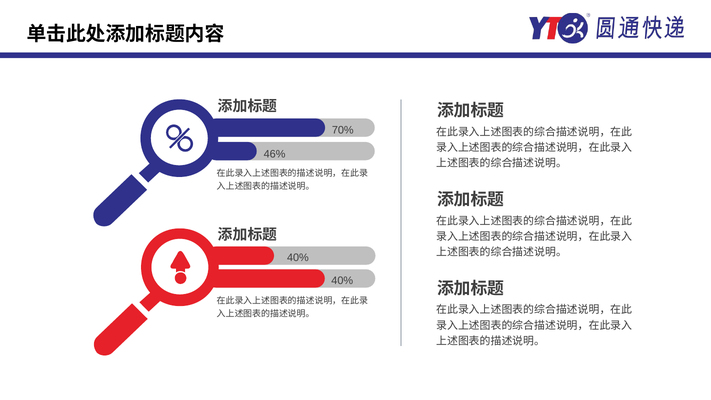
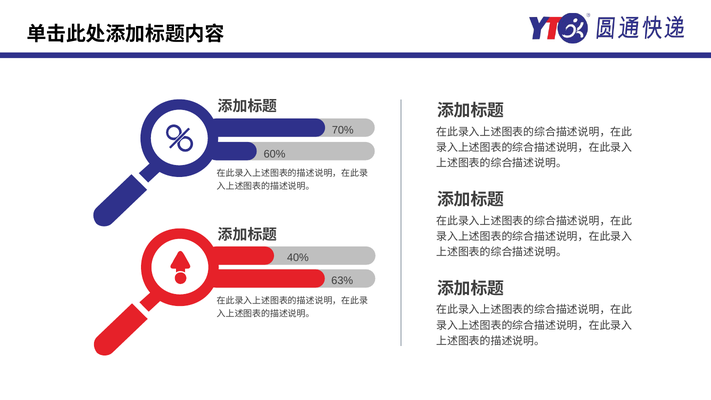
46%: 46% -> 60% (275, 154)
40%: 40% -> 63% (342, 280)
